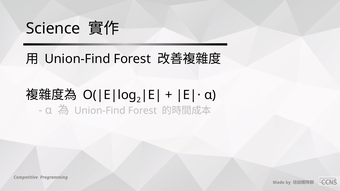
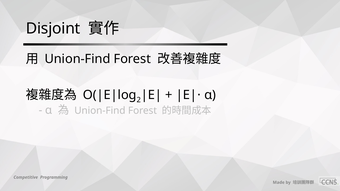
Science: Science -> Disjoint (53, 29)
